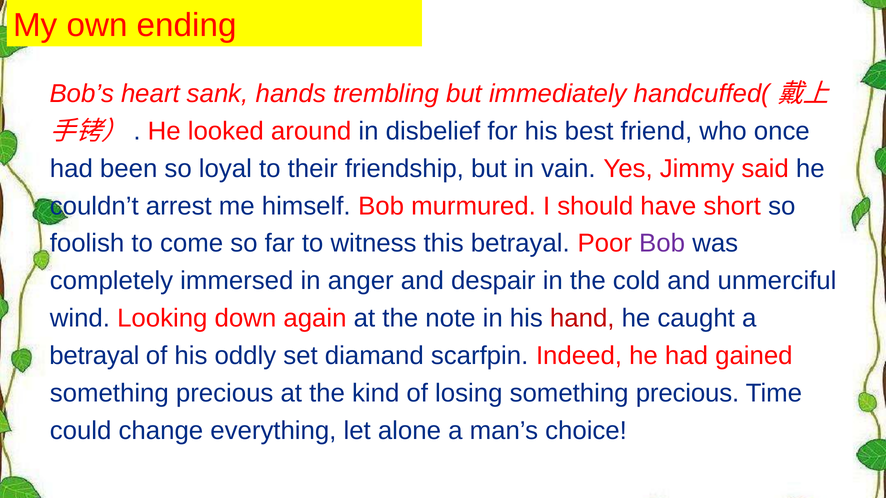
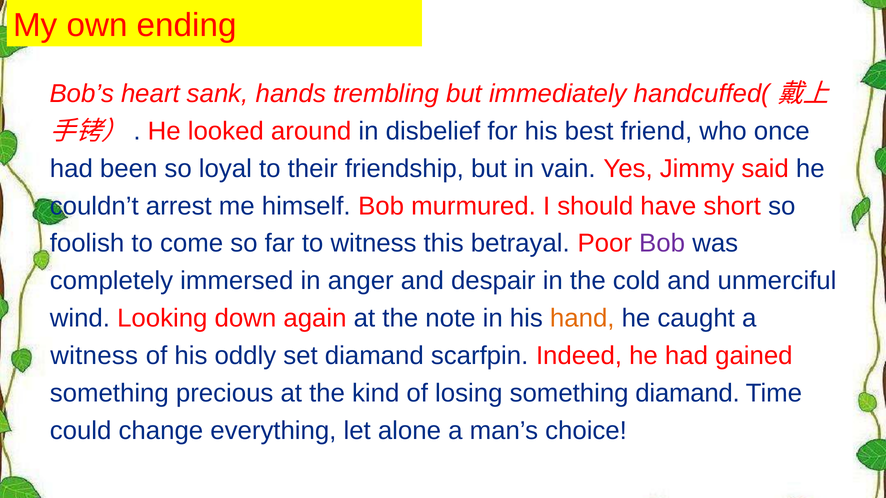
hand colour: red -> orange (582, 319)
betrayal: betrayal -> witness (94, 356)
losing something precious: precious -> diamand (688, 393)
